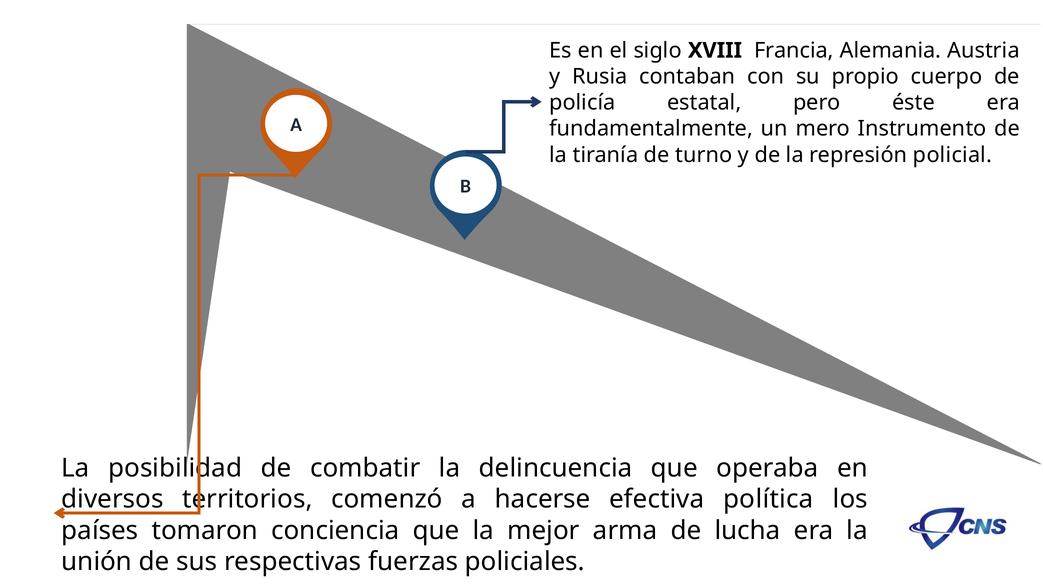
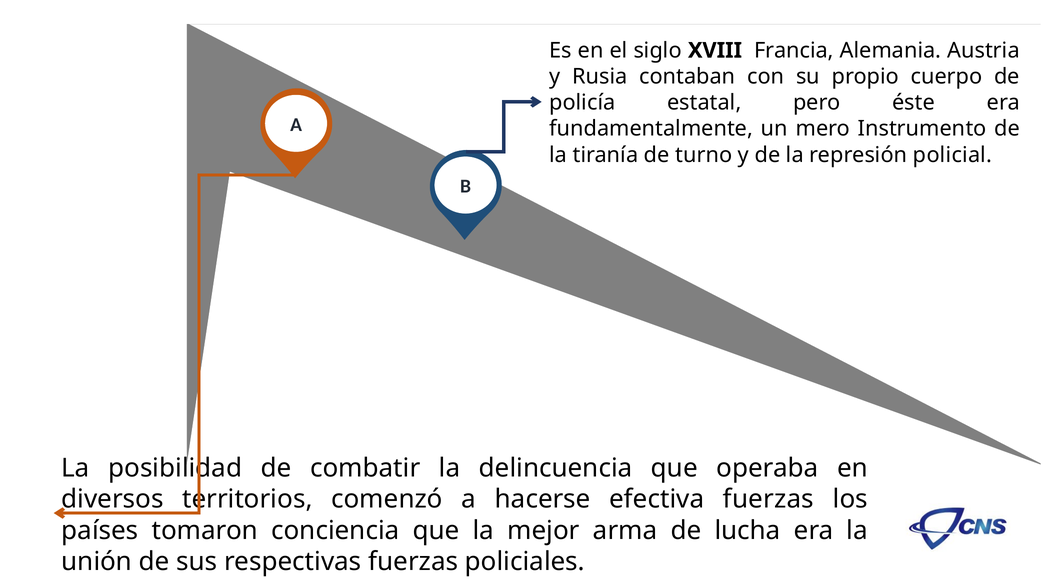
efectiva política: política -> fuerzas (768, 499)
